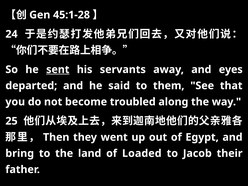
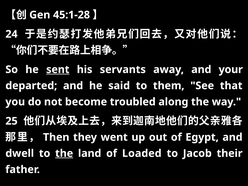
eyes: eyes -> your (231, 70)
bring: bring -> dwell (20, 153)
the underline: none -> present (64, 153)
